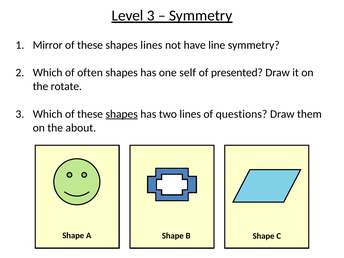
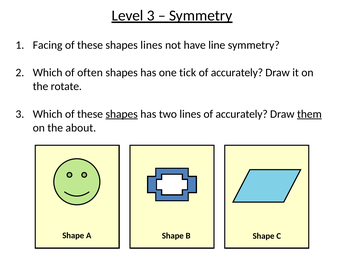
Mirror: Mirror -> Facing (48, 45)
self: self -> tick (188, 73)
presented: presented -> accurately (237, 73)
lines of questions: questions -> accurately (242, 114)
them underline: none -> present (309, 114)
